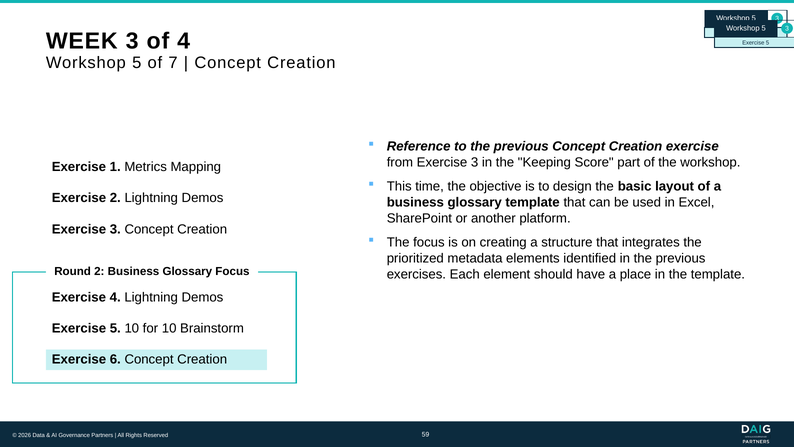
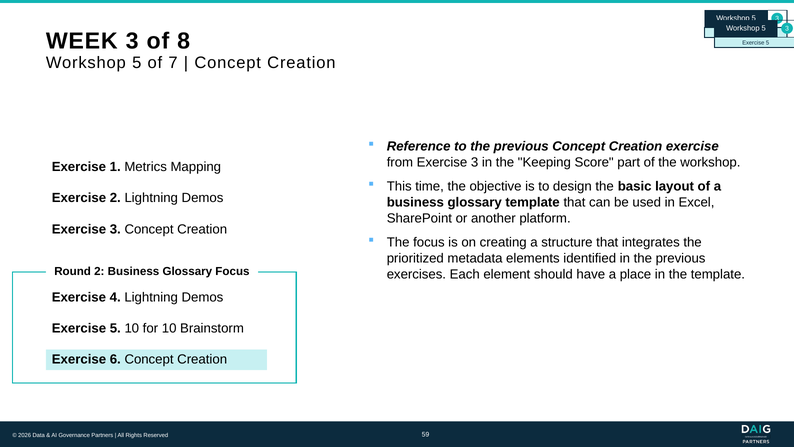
of 4: 4 -> 8 (184, 41)
